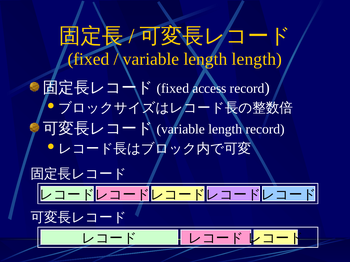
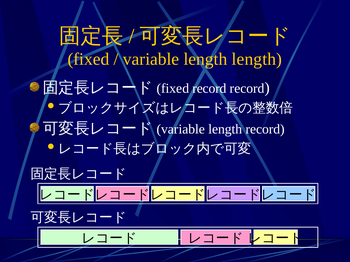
access: access -> record (209, 89)
